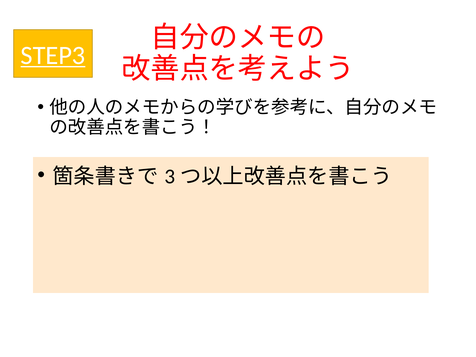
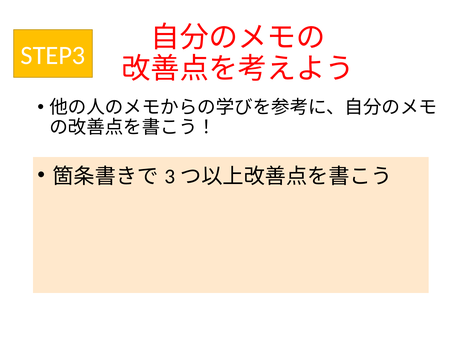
STEP3 underline: present -> none (53, 55)
